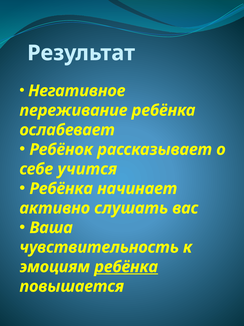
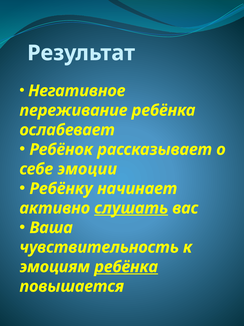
учится: учится -> эмоции (87, 169)
Ребёнка: Ребёнка -> Ребёнку (61, 188)
слушать underline: none -> present (131, 208)
